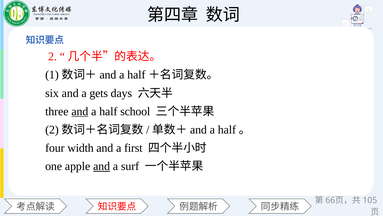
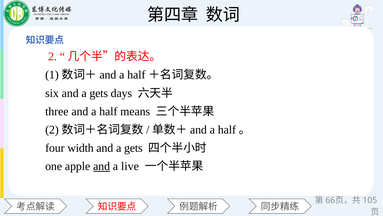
and underline: present -> none (80, 111)
school: school -> means (135, 111)
first: first -> gets (133, 148)
surf: surf -> live (130, 166)
